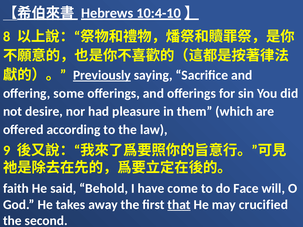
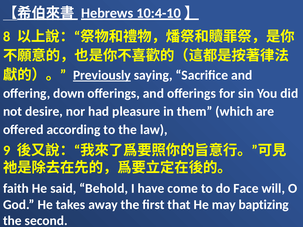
some: some -> down (69, 94)
that underline: present -> none (179, 205)
crucified: crucified -> baptizing (264, 205)
